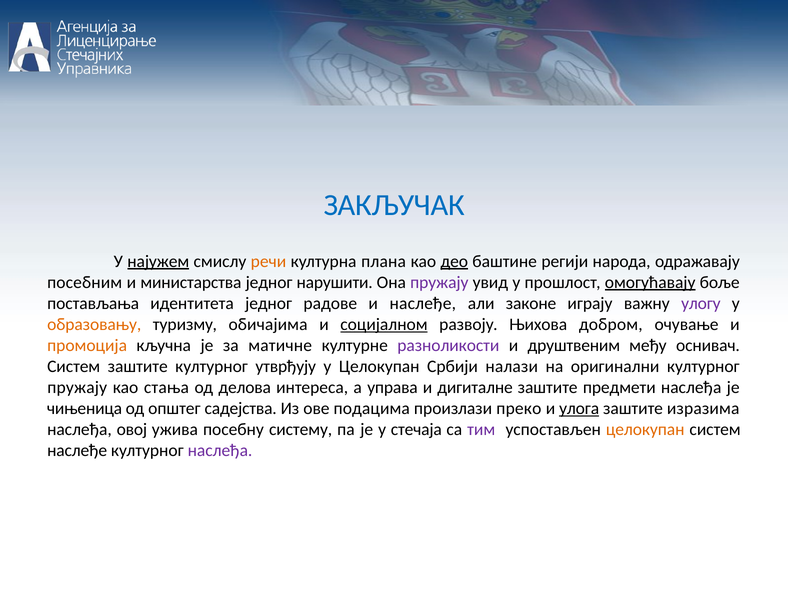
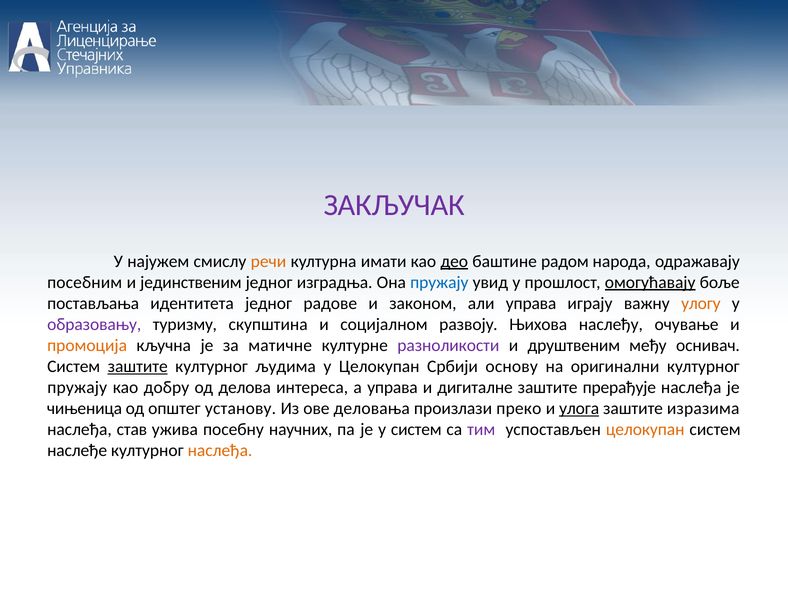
ЗАКЉУЧАК colour: blue -> purple (394, 205)
најужем underline: present -> none (158, 261)
плана: плана -> имати (384, 261)
регији: регији -> радом (565, 261)
министарства: министарства -> јединственим (191, 282)
нарушити: нарушити -> изградња (335, 282)
пружају colour: purple -> blue (439, 282)
и наслеђе: наслеђе -> законом (423, 303)
али законе: законе -> управа (531, 303)
улогу colour: purple -> orange (701, 303)
образовању colour: orange -> purple (94, 324)
обичајима: обичајима -> скупштина (268, 324)
социјалном underline: present -> none (384, 324)
добром: добром -> наслеђу (611, 324)
заштите underline: none -> present (138, 366)
утврђују: утврђују -> људима (286, 366)
налази: налази -> основу (512, 366)
стања: стања -> добру (166, 387)
предмети: предмети -> прерађује (619, 387)
садејства: садејства -> установу (241, 408)
подацима: подацима -> деловања (372, 408)
овој: овој -> став (132, 429)
систему: систему -> научних (301, 429)
у стечаја: стечаја -> систем (416, 429)
наслеђа colour: purple -> orange (220, 450)
